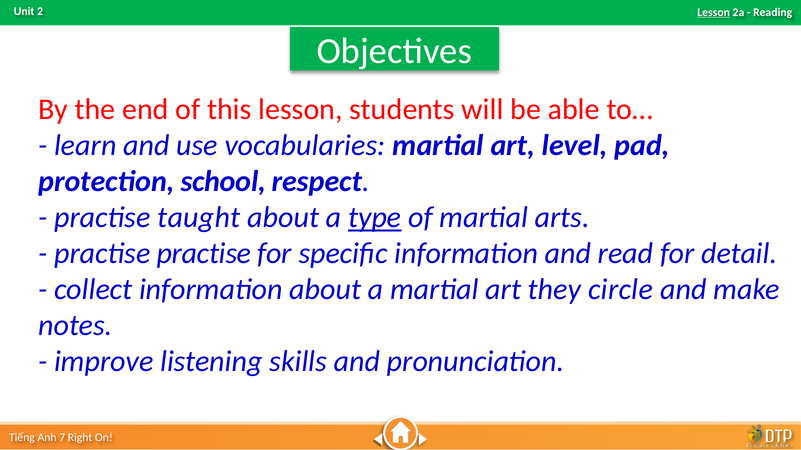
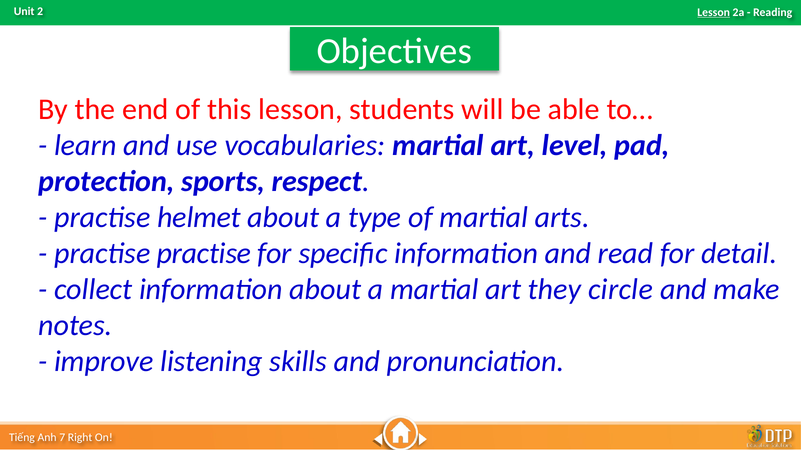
school: school -> sports (223, 182)
taught: taught -> helmet (199, 218)
type underline: present -> none (375, 218)
